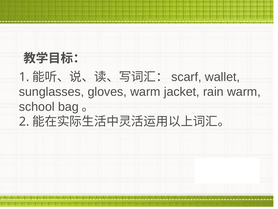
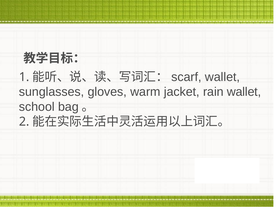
rain warm: warm -> wallet (244, 92)
